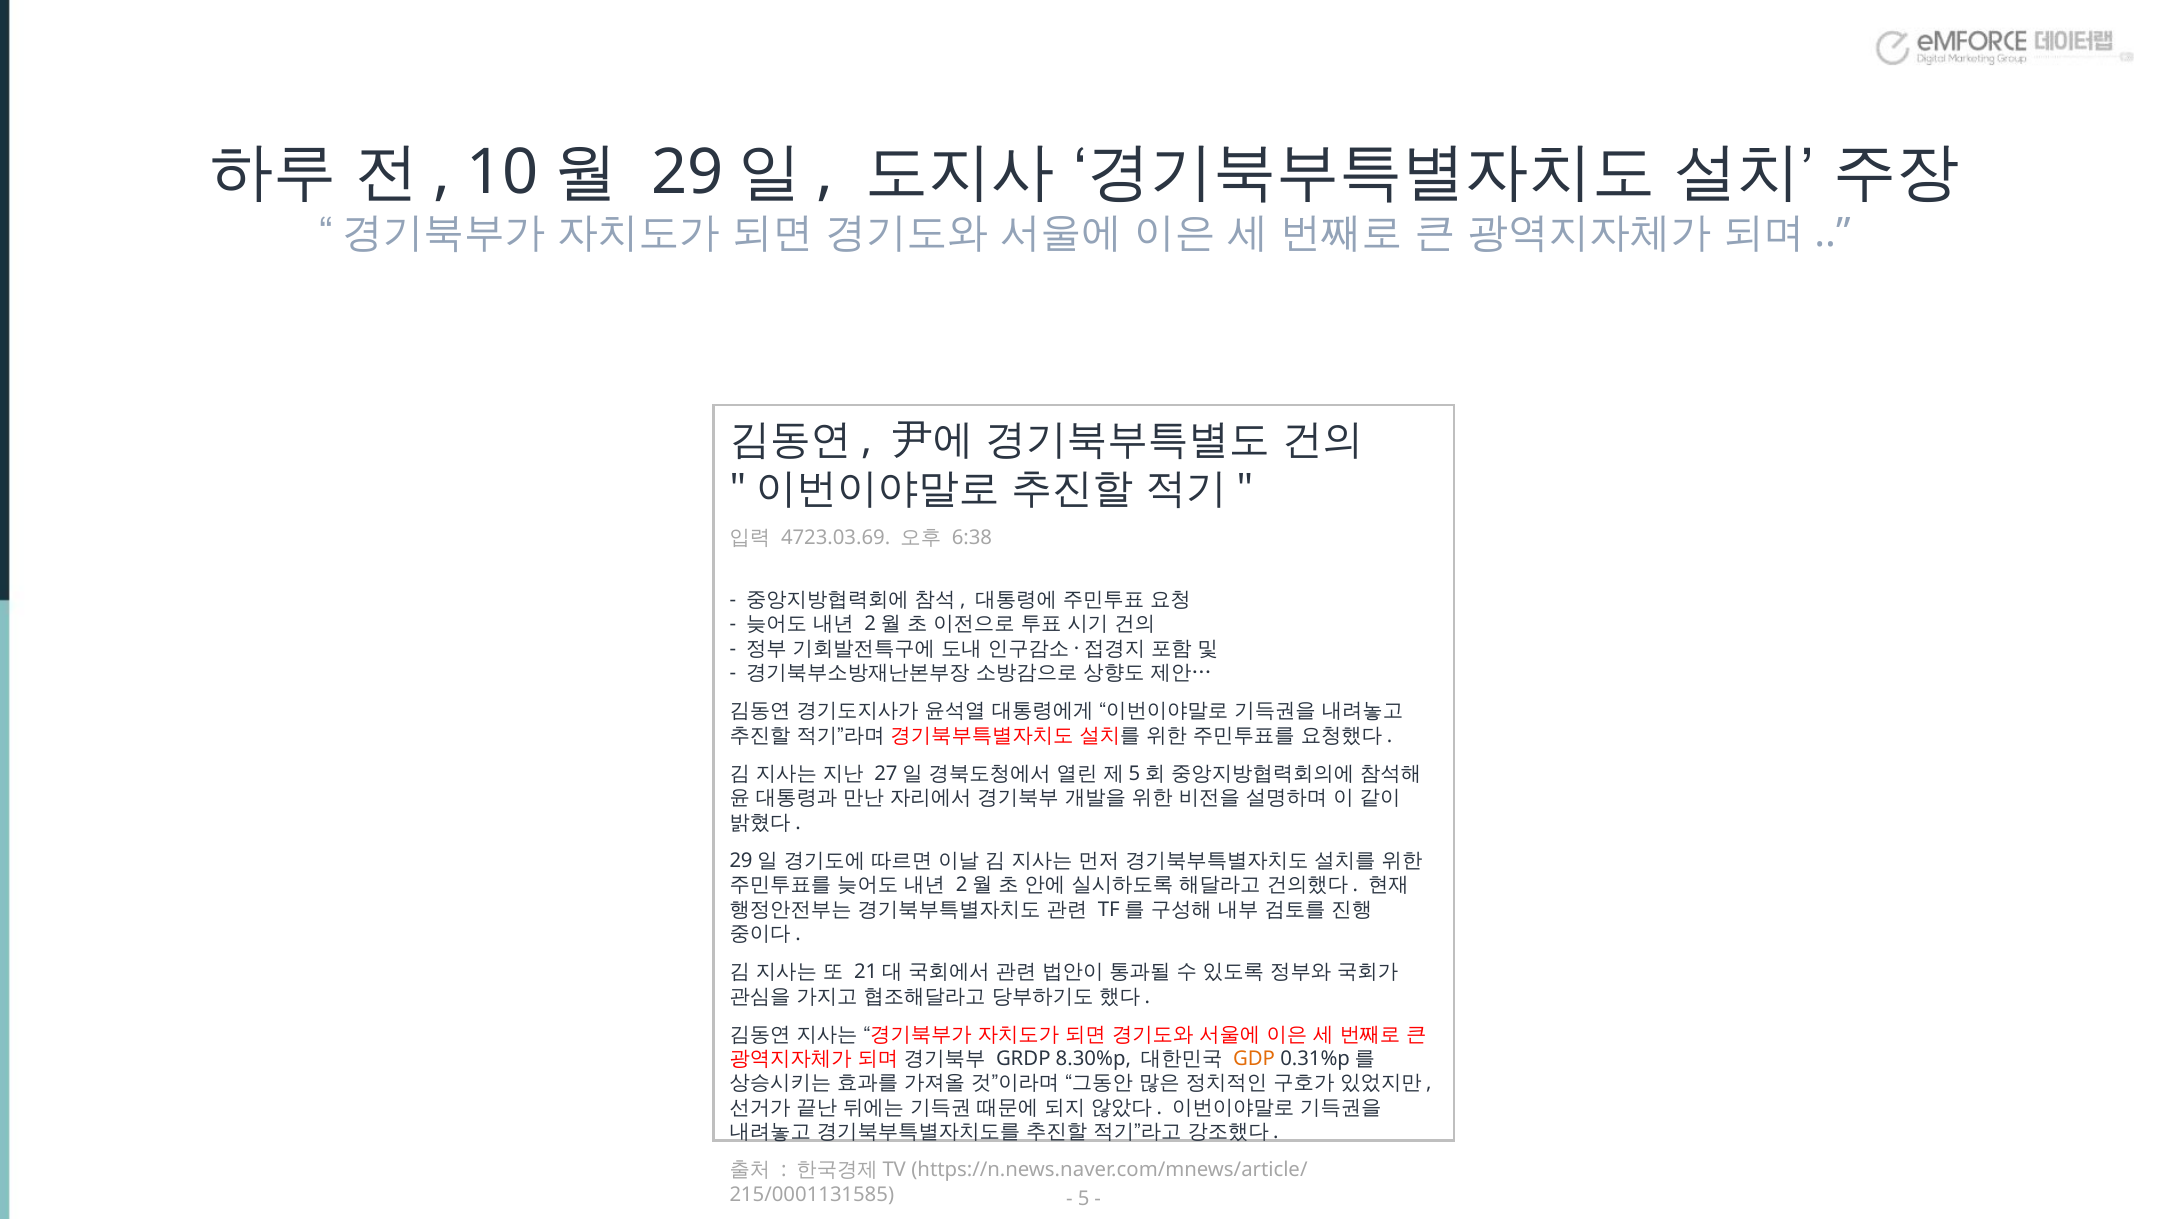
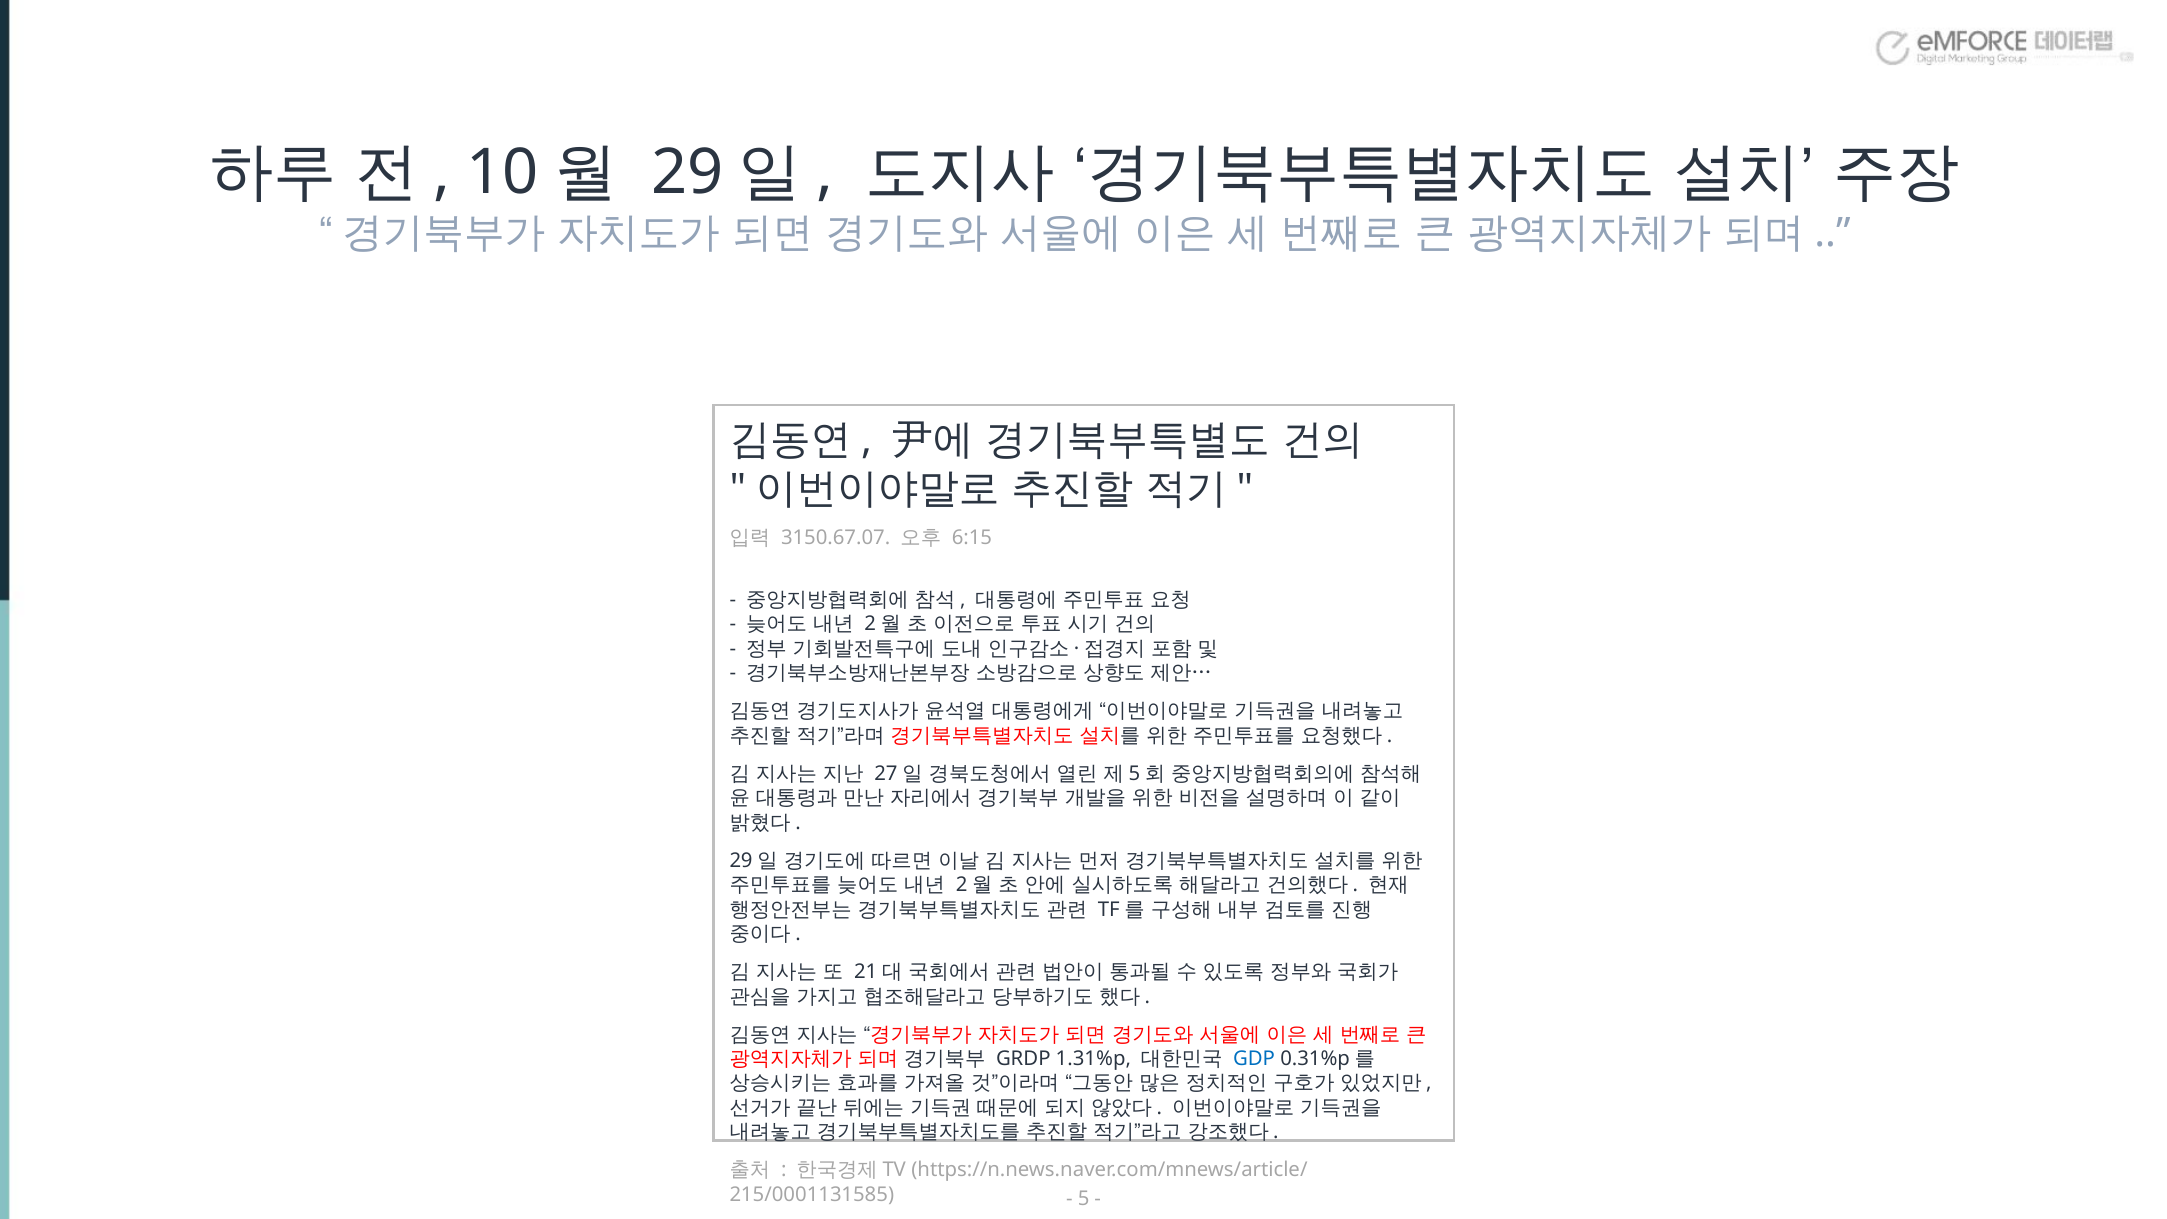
4723.03.69: 4723.03.69 -> 3150.67.07 (836, 537)
6:38: 6:38 -> 6:15 (972, 537)
8.30%p: 8.30%p -> 1.31%p (1093, 1059)
GDP colour: orange -> blue (1254, 1059)
